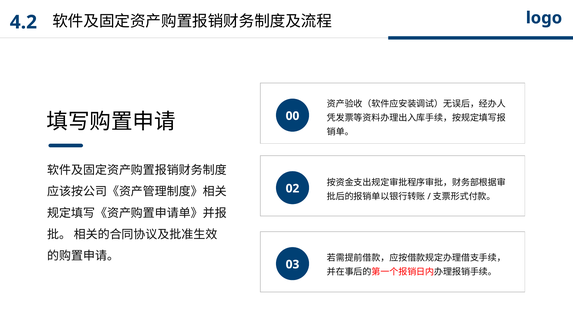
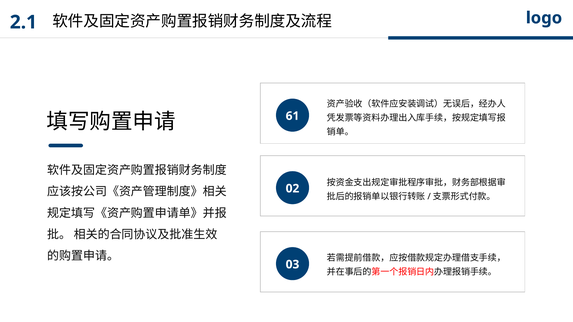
4.2: 4.2 -> 2.1 (23, 22)
00: 00 -> 61 (292, 116)
